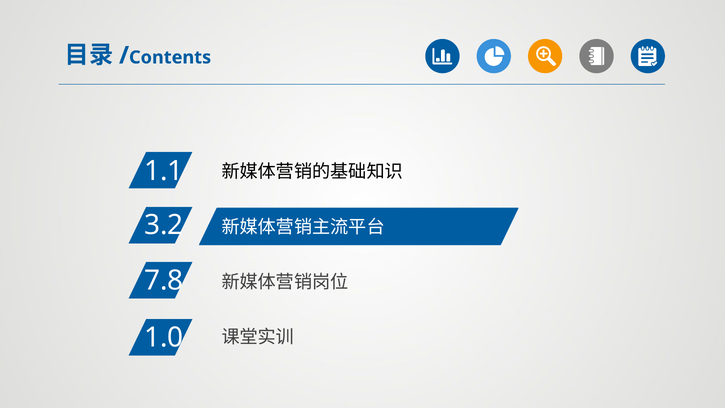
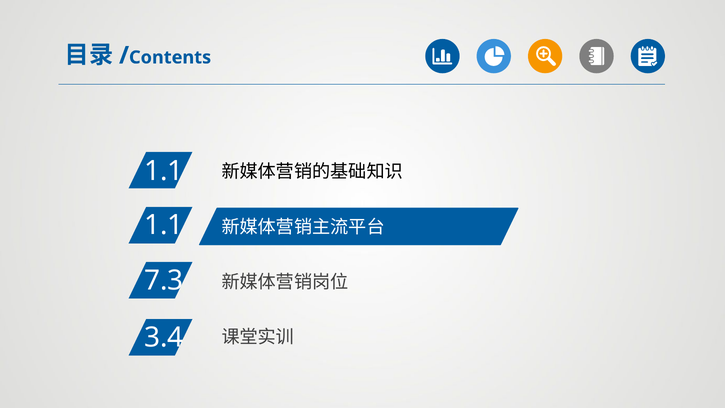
3.2: 3.2 -> 1.1 (164, 225)
7.8: 7.8 -> 7.3 (164, 280)
1.0: 1.0 -> 3.4 (164, 337)
